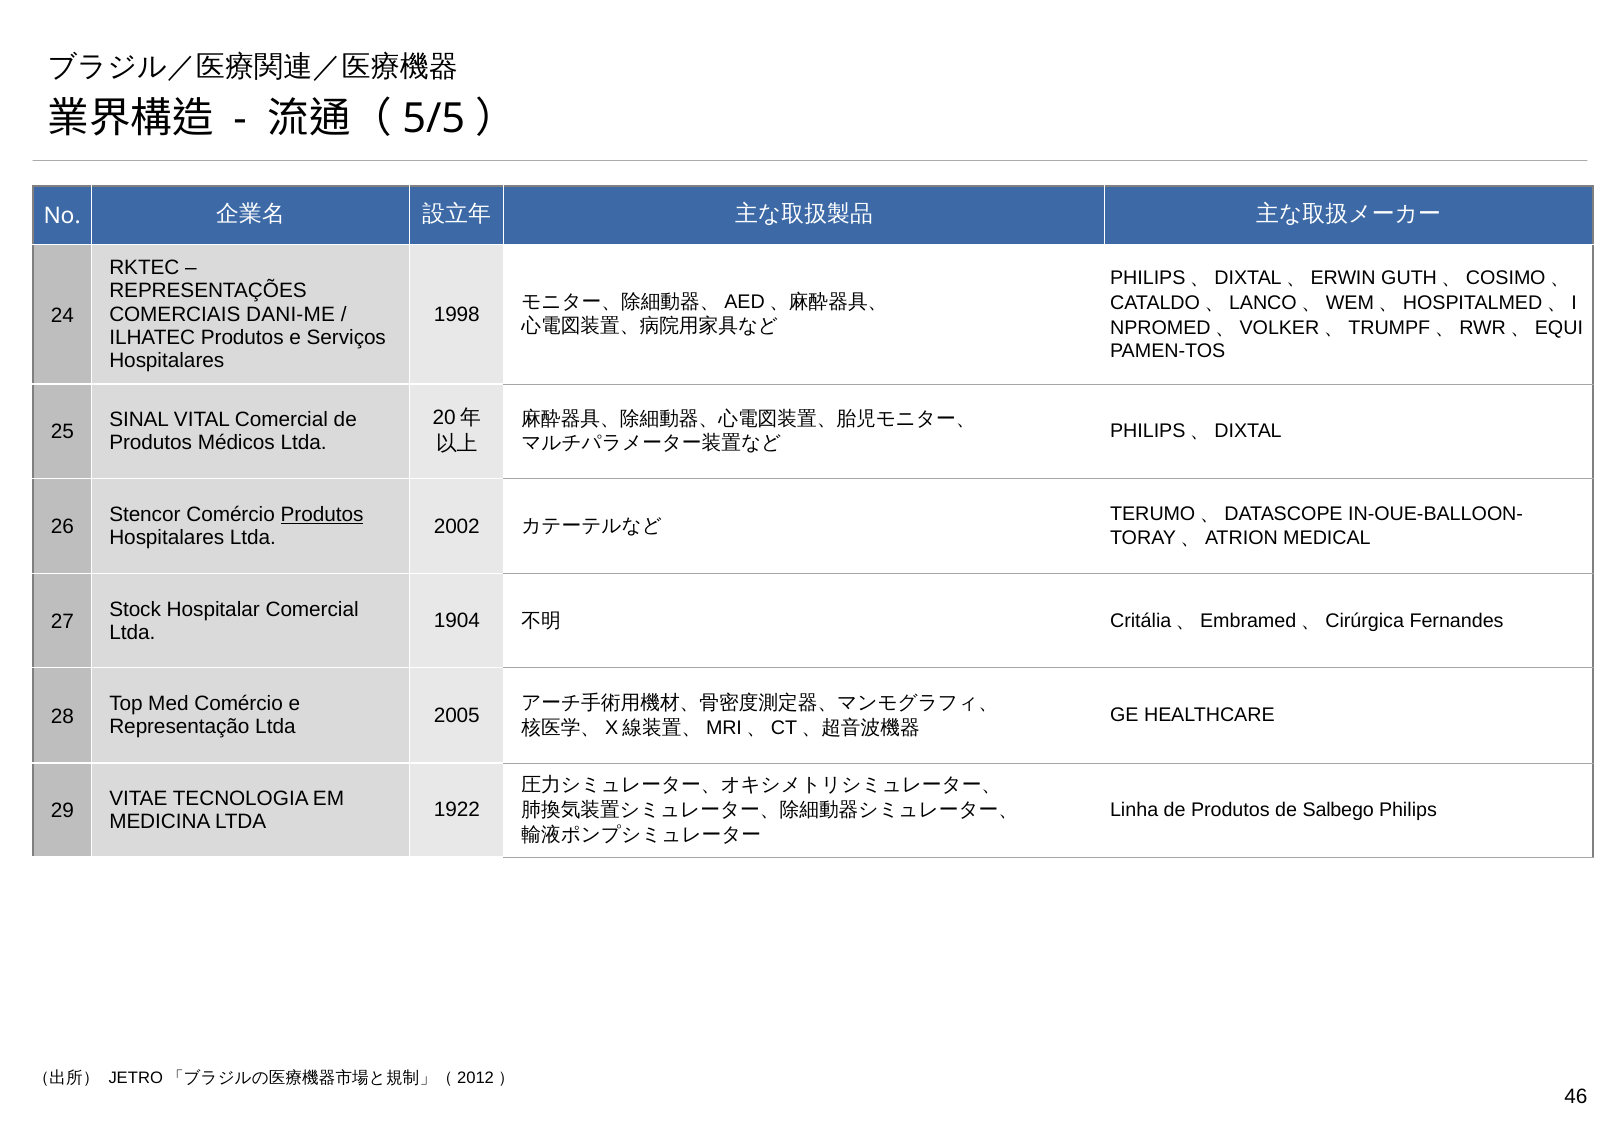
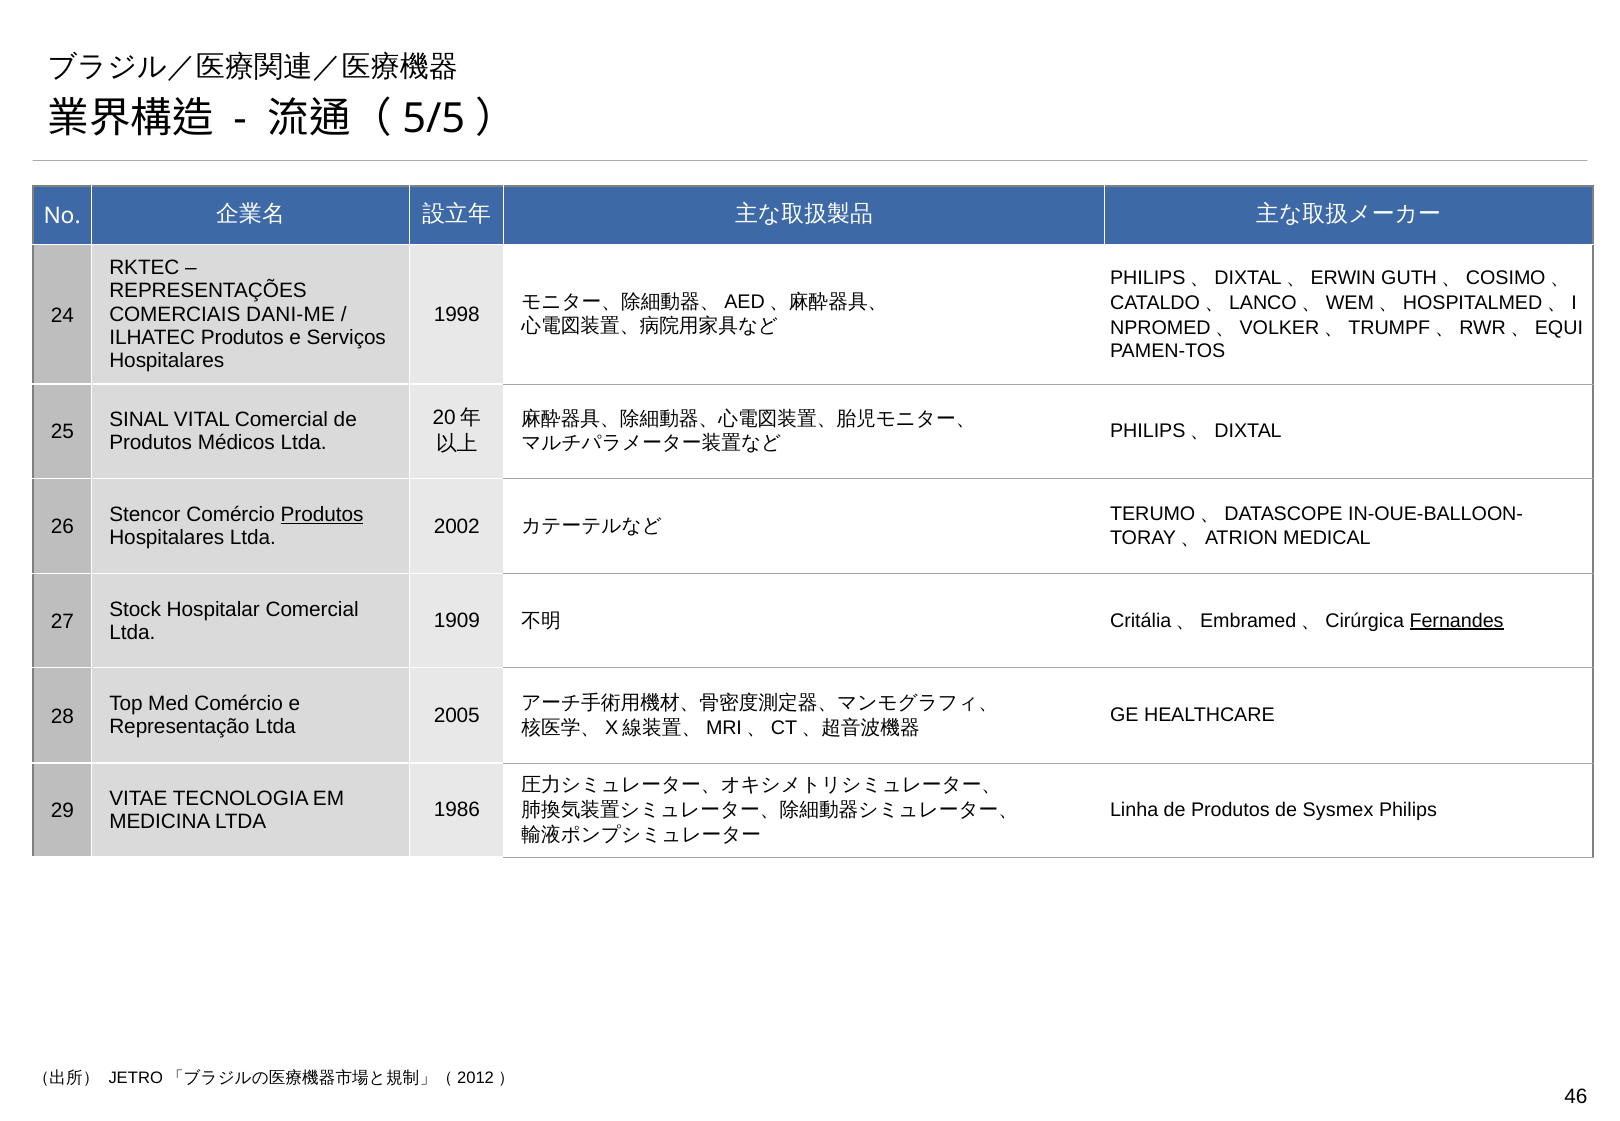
1904: 1904 -> 1909 (457, 621)
Fernandes underline: none -> present (1457, 621)
1922: 1922 -> 1986 (457, 810)
Salbego: Salbego -> Sysmex (1338, 810)
